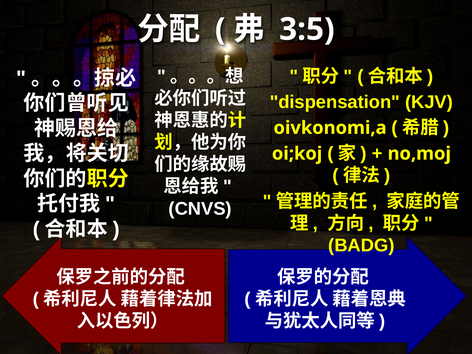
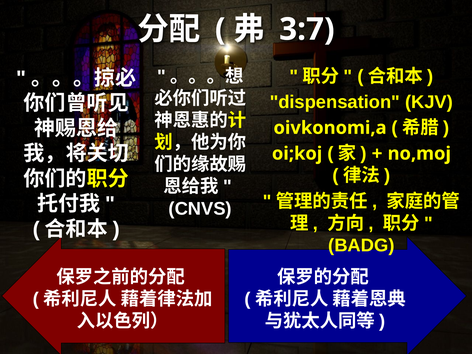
3:5: 3:5 -> 3:7 (307, 29)
